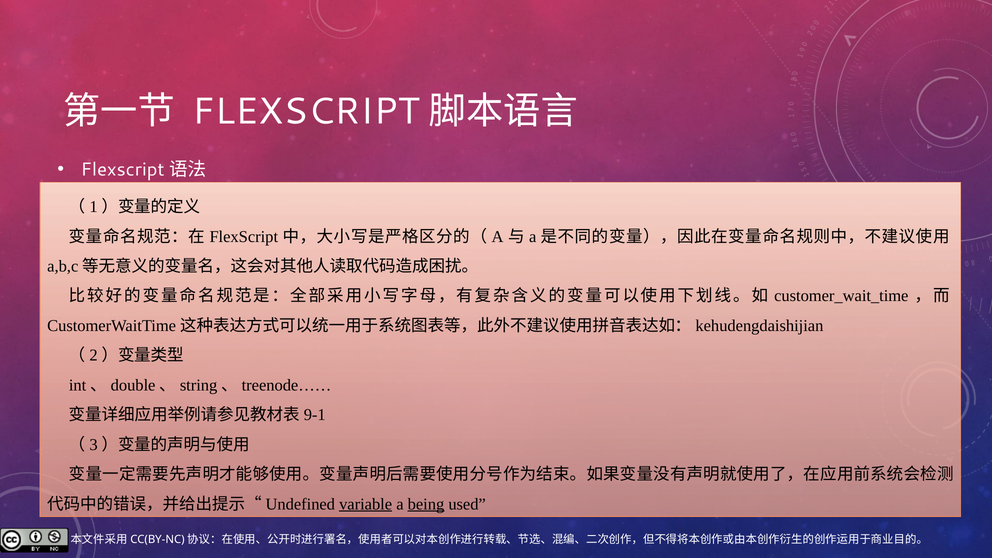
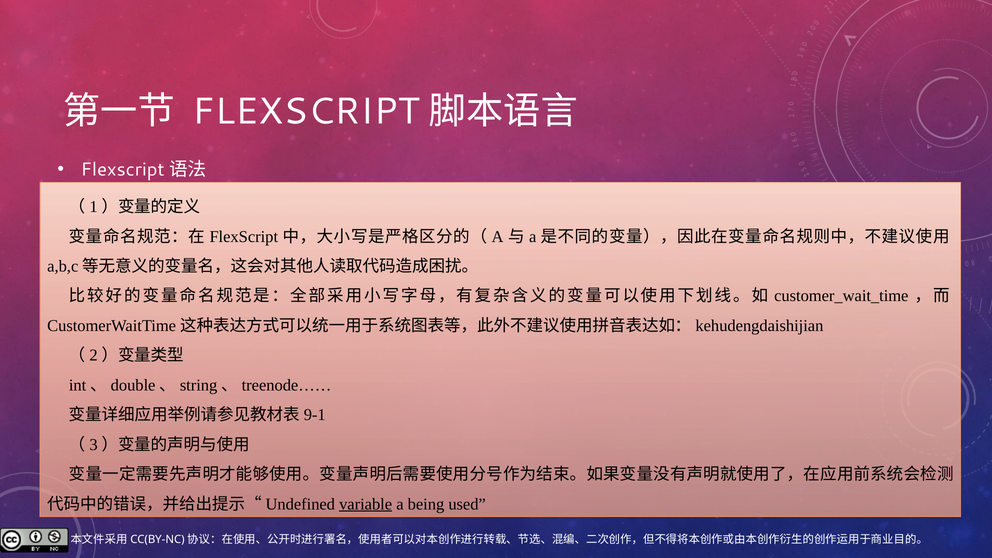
being underline: present -> none (426, 504)
